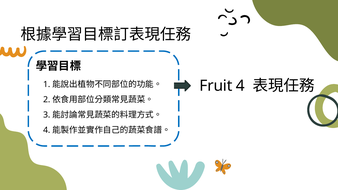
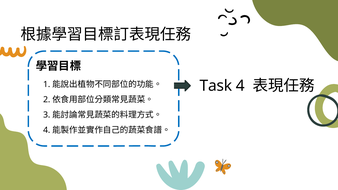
Fruit: Fruit -> Task (216, 86)
